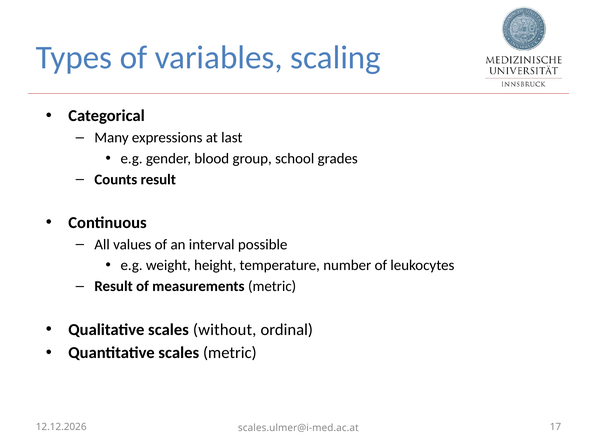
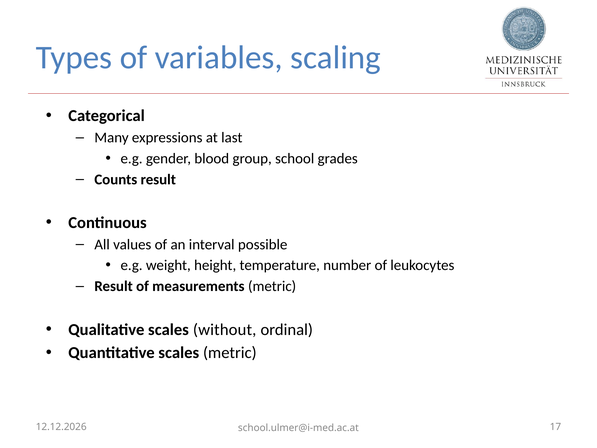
scales.ulmer@i-med.ac.at: scales.ulmer@i-med.ac.at -> school.ulmer@i-med.ac.at (298, 428)
